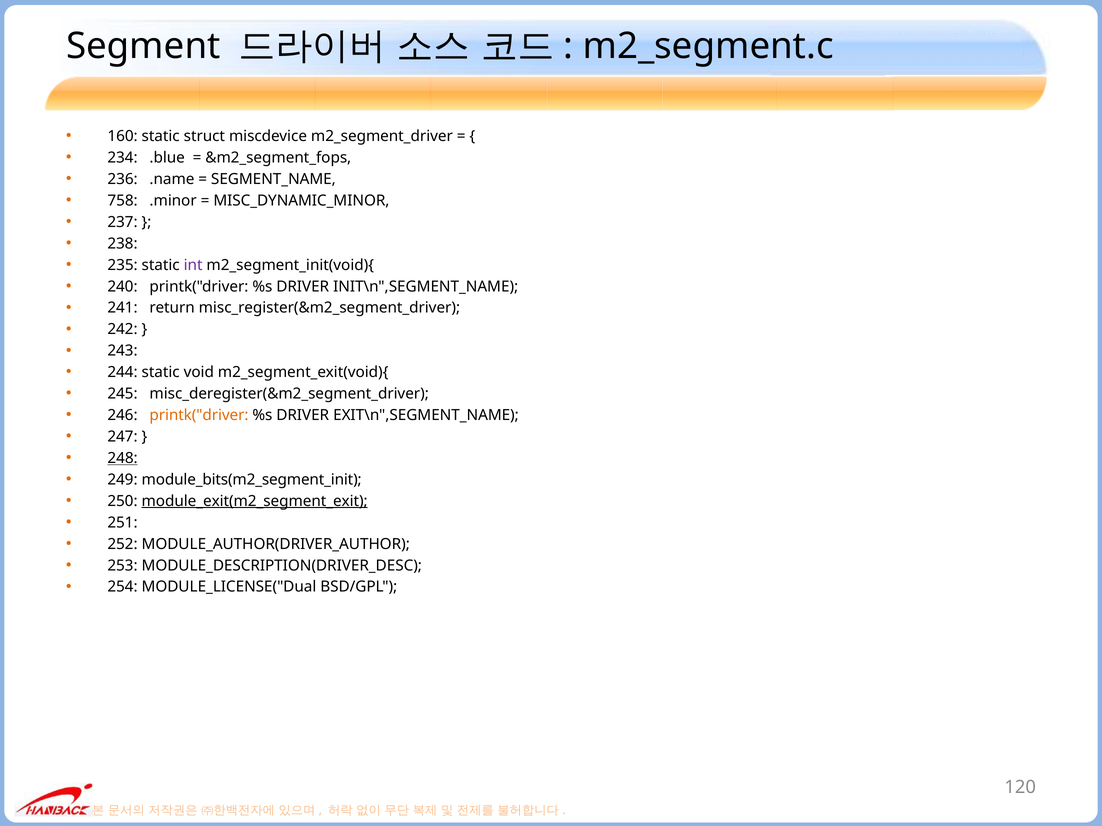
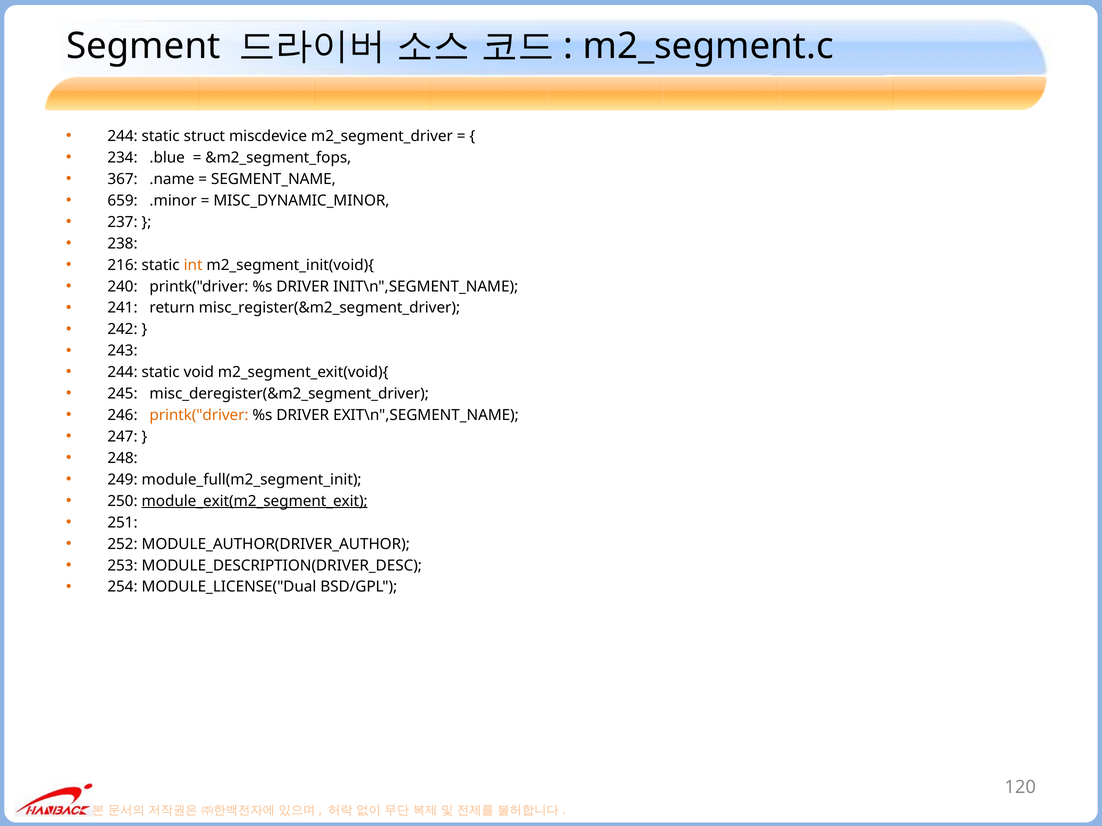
160: 160 -> 244 (123, 136)
236: 236 -> 367 (123, 179)
758: 758 -> 659 (123, 201)
235: 235 -> 216 (123, 265)
int colour: purple -> orange (193, 265)
248 underline: present -> none (123, 458)
module_bits(m2_segment_init: module_bits(m2_segment_init -> module_full(m2_segment_init (252, 480)
